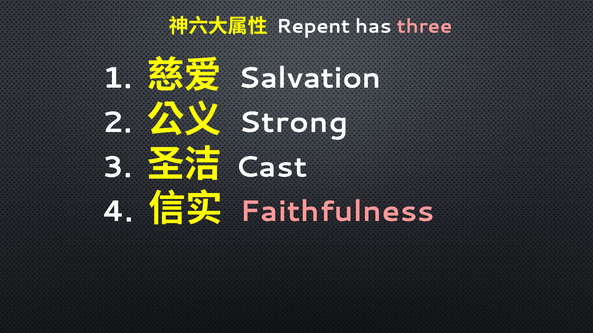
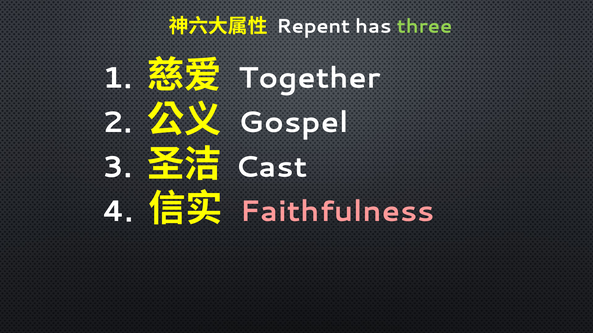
three colour: pink -> light green (425, 26)
Salvation: Salvation -> Together (310, 78)
Strong: Strong -> Gospel (294, 123)
